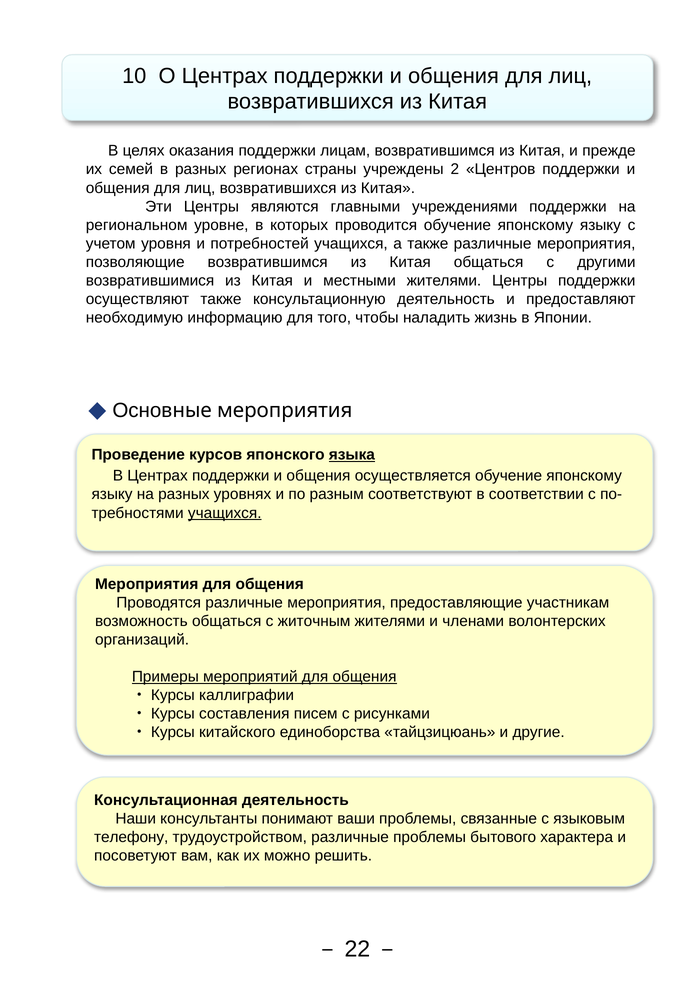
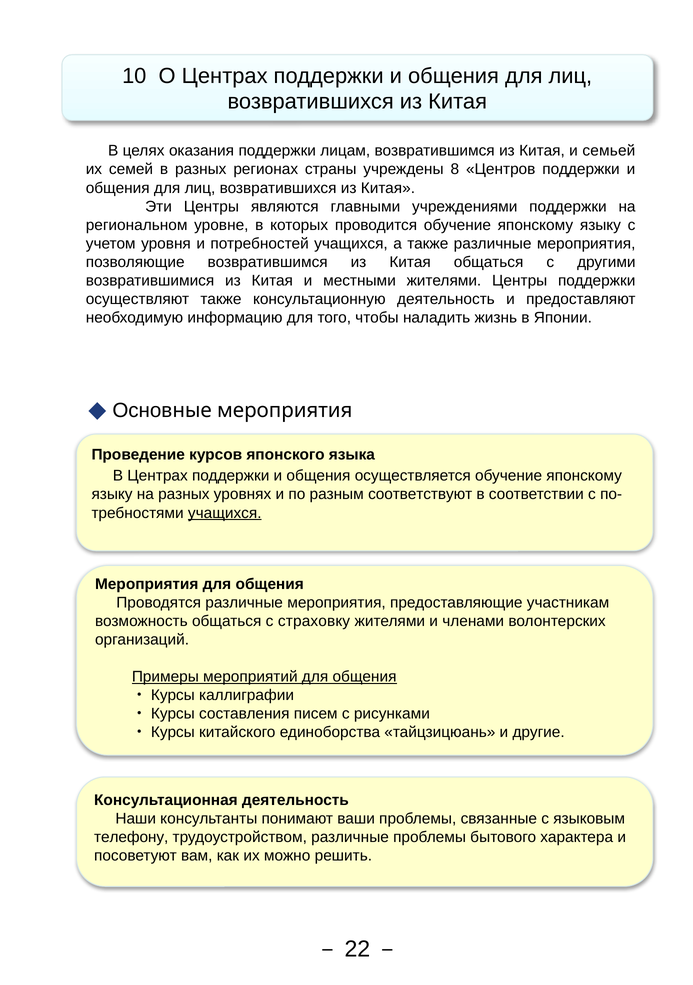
прежде: прежде -> семьей (609, 151)
2: 2 -> 8 (455, 169)
языка underline: present -> none (352, 455)
житочным: житочным -> страховку (314, 621)
